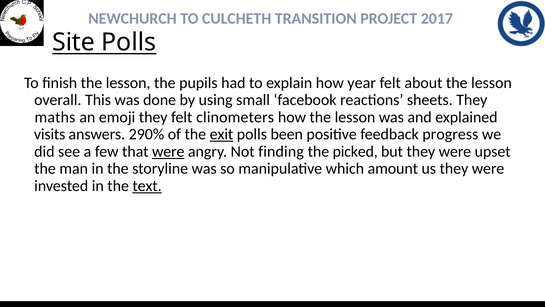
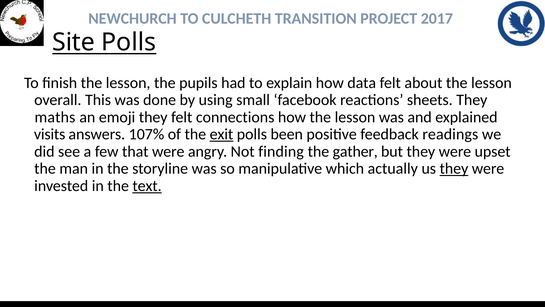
year: year -> data (362, 83)
clinometers: clinometers -> connections (235, 117)
290%: 290% -> 107% (146, 134)
progress: progress -> readings (450, 134)
were underline: present -> none (168, 151)
picked: picked -> gather (355, 151)
amount: amount -> actually (393, 168)
they underline: none -> present (454, 168)
